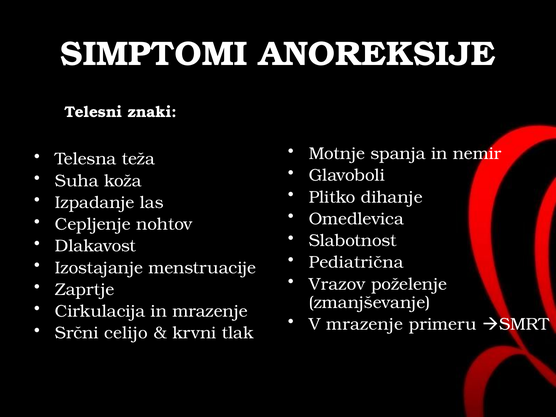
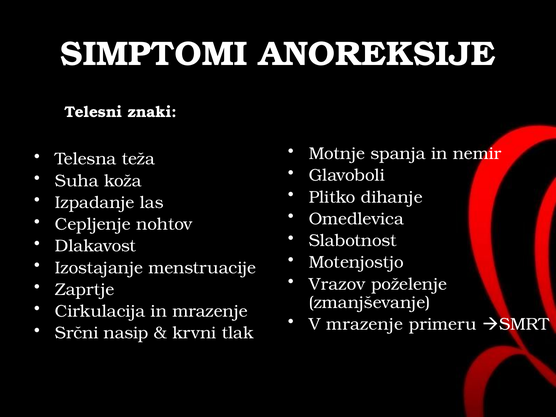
Pediatrična: Pediatrična -> Motenjostjo (356, 262)
celijo: celijo -> nasip (126, 333)
